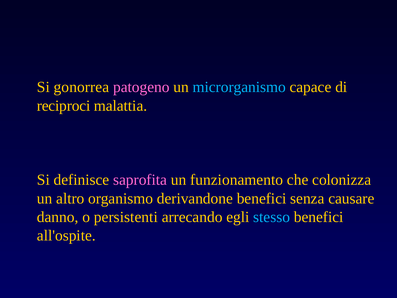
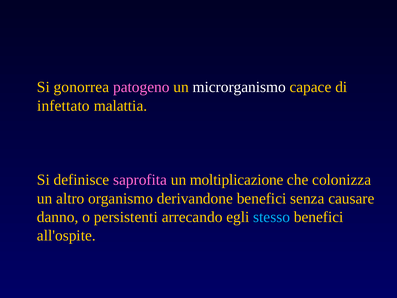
microrganismo colour: light blue -> white (239, 87)
reciproci: reciproci -> infettato (63, 106)
funzionamento: funzionamento -> moltiplicazione (237, 180)
